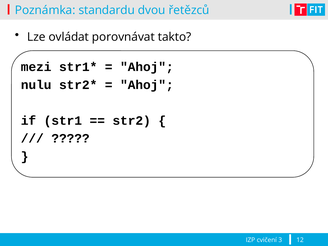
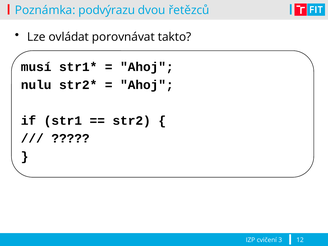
standardu: standardu -> podvýrazu (107, 10)
mezi: mezi -> musí (36, 67)
